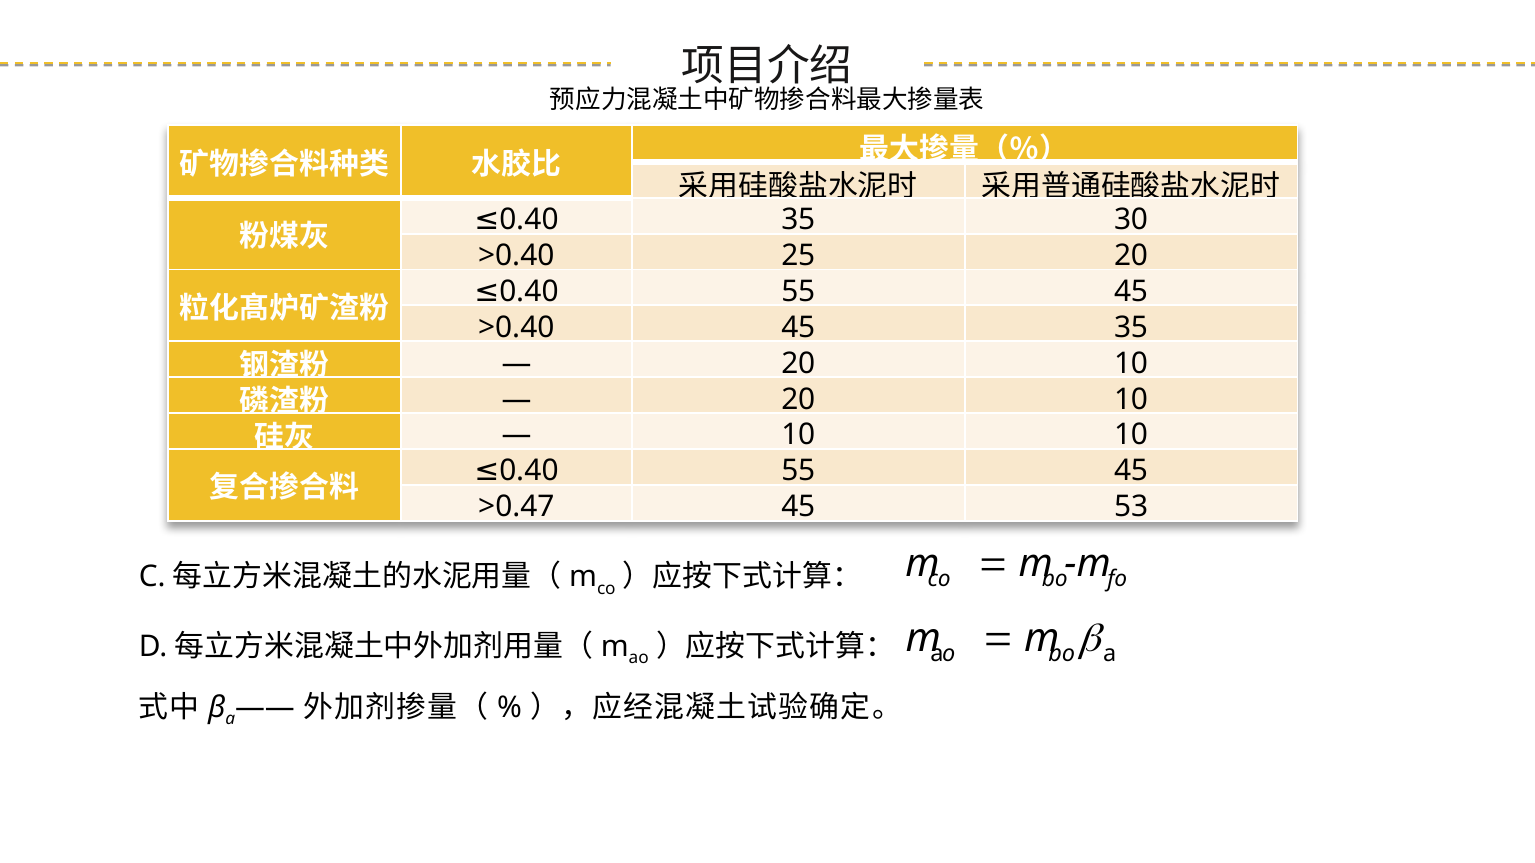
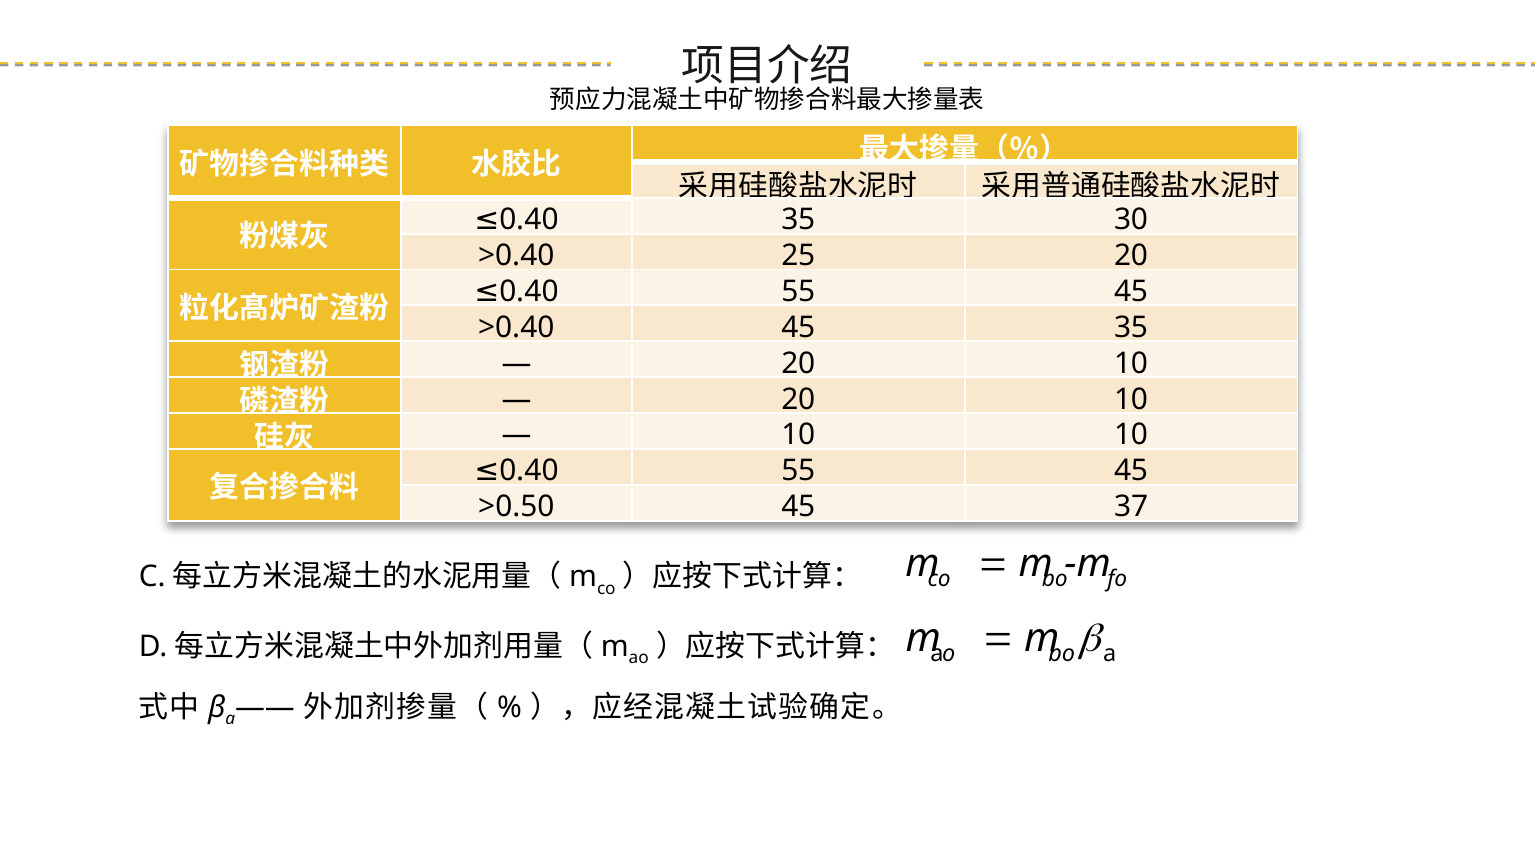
>0.47: >0.47 -> >0.50 (516, 507)
53: 53 -> 37 (1131, 507)
